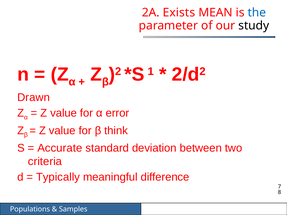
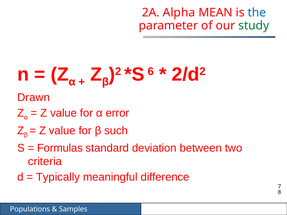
Exists: Exists -> Alpha (179, 13)
study colour: black -> green (254, 26)
1: 1 -> 6 (151, 71)
think: think -> such (116, 131)
Accurate: Accurate -> Formulas (60, 148)
